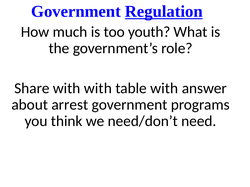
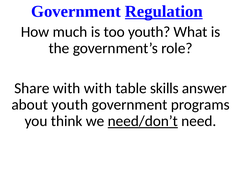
table with: with -> skills (164, 88)
about arrest: arrest -> youth (70, 105)
need/don’t underline: none -> present (143, 121)
